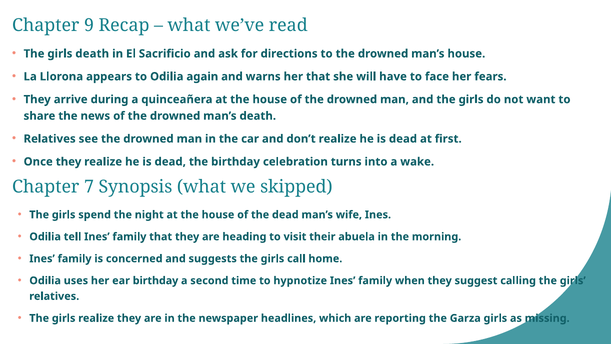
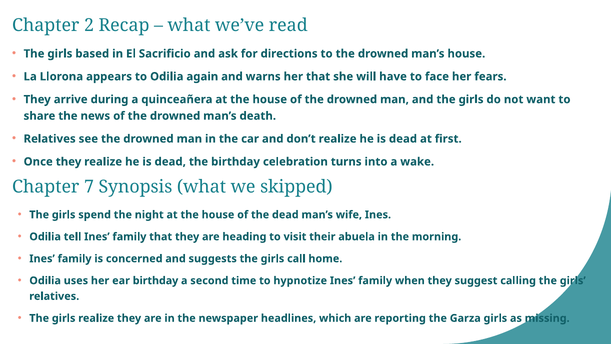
9: 9 -> 2 (89, 25)
girls death: death -> based (92, 54)
